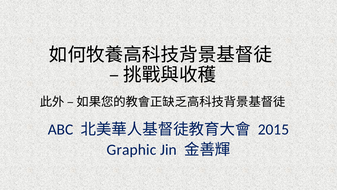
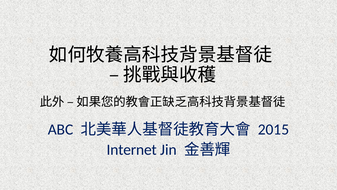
Graphic: Graphic -> Internet (132, 149)
